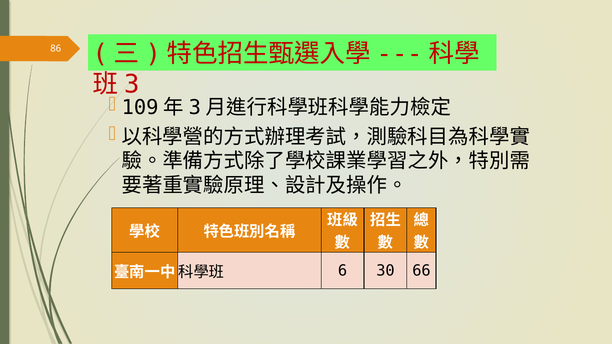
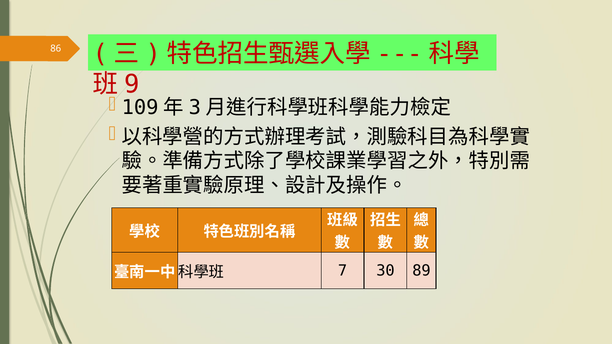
3: 3 -> 9 (132, 84)
6: 6 -> 7 (343, 271)
66: 66 -> 89 (422, 271)
